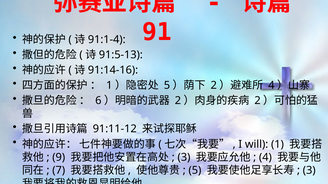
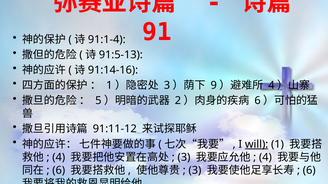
5: 5 -> 3 (167, 85)
2: 2 -> 9 (214, 85)
6: 6 -> 5 (98, 101)
2: 2 -> 6 (258, 101)
will underline: none -> present (257, 145)
9: 9 -> 4 (59, 158)
7: 7 -> 6 (59, 171)
5: 5 -> 3 (195, 171)
3: 3 -> 6 (309, 171)
